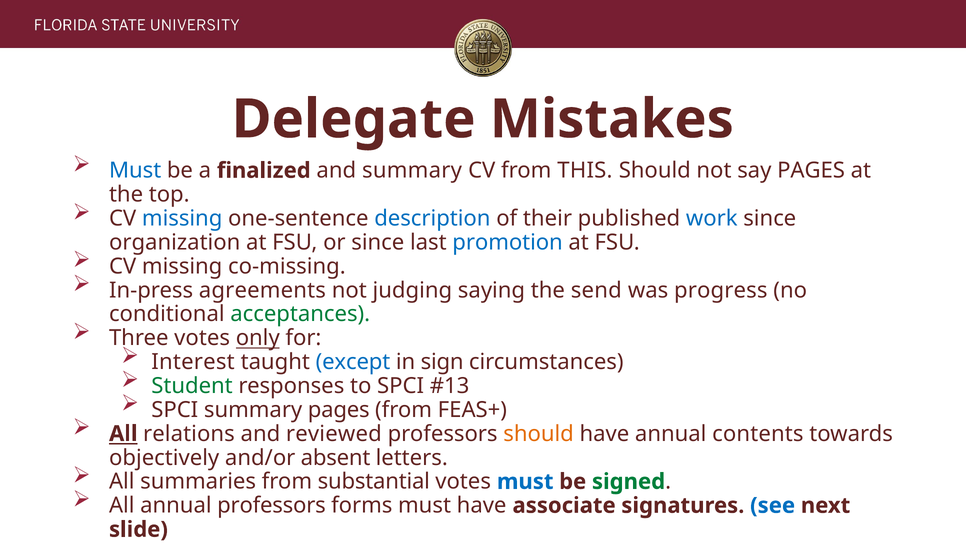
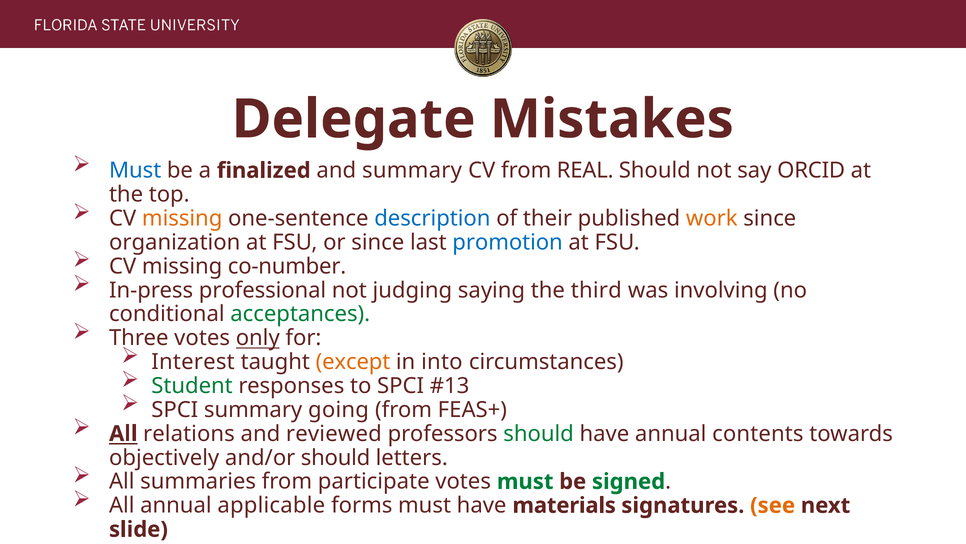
THIS: THIS -> REAL (585, 170)
say PAGES: PAGES -> ORCID (811, 170)
missing colour: blue -> orange (182, 218)
work colour: blue -> orange (712, 218)
co-missing: co-missing -> co-number (287, 266)
agreements: agreements -> professional (263, 290)
send: send -> third (596, 290)
progress: progress -> involving (721, 290)
except colour: blue -> orange (353, 362)
sign: sign -> into (442, 362)
summary pages: pages -> going (339, 409)
should colour: orange -> green (539, 433)
and/or absent: absent -> should (336, 457)
substantial: substantial -> participate (374, 481)
must colour: blue -> green (525, 481)
annual professors: professors -> applicable (271, 505)
associate: associate -> materials (564, 505)
see colour: blue -> orange (773, 505)
